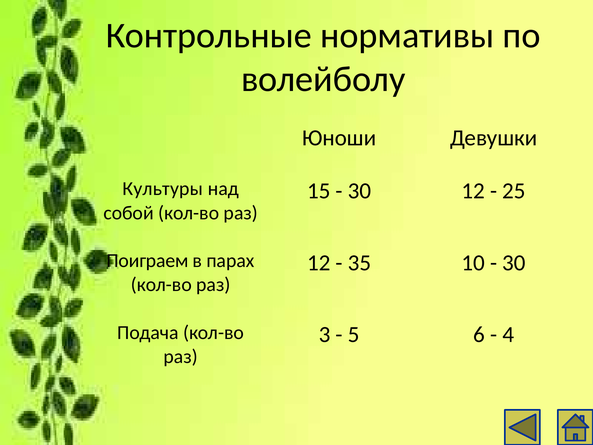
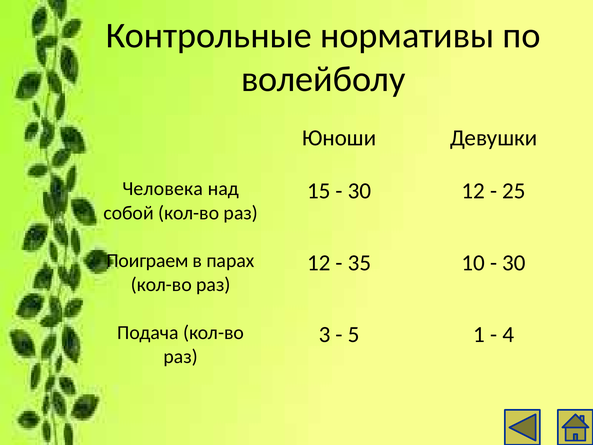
Культуры: Культуры -> Человека (163, 189)
6: 6 -> 1 (479, 334)
